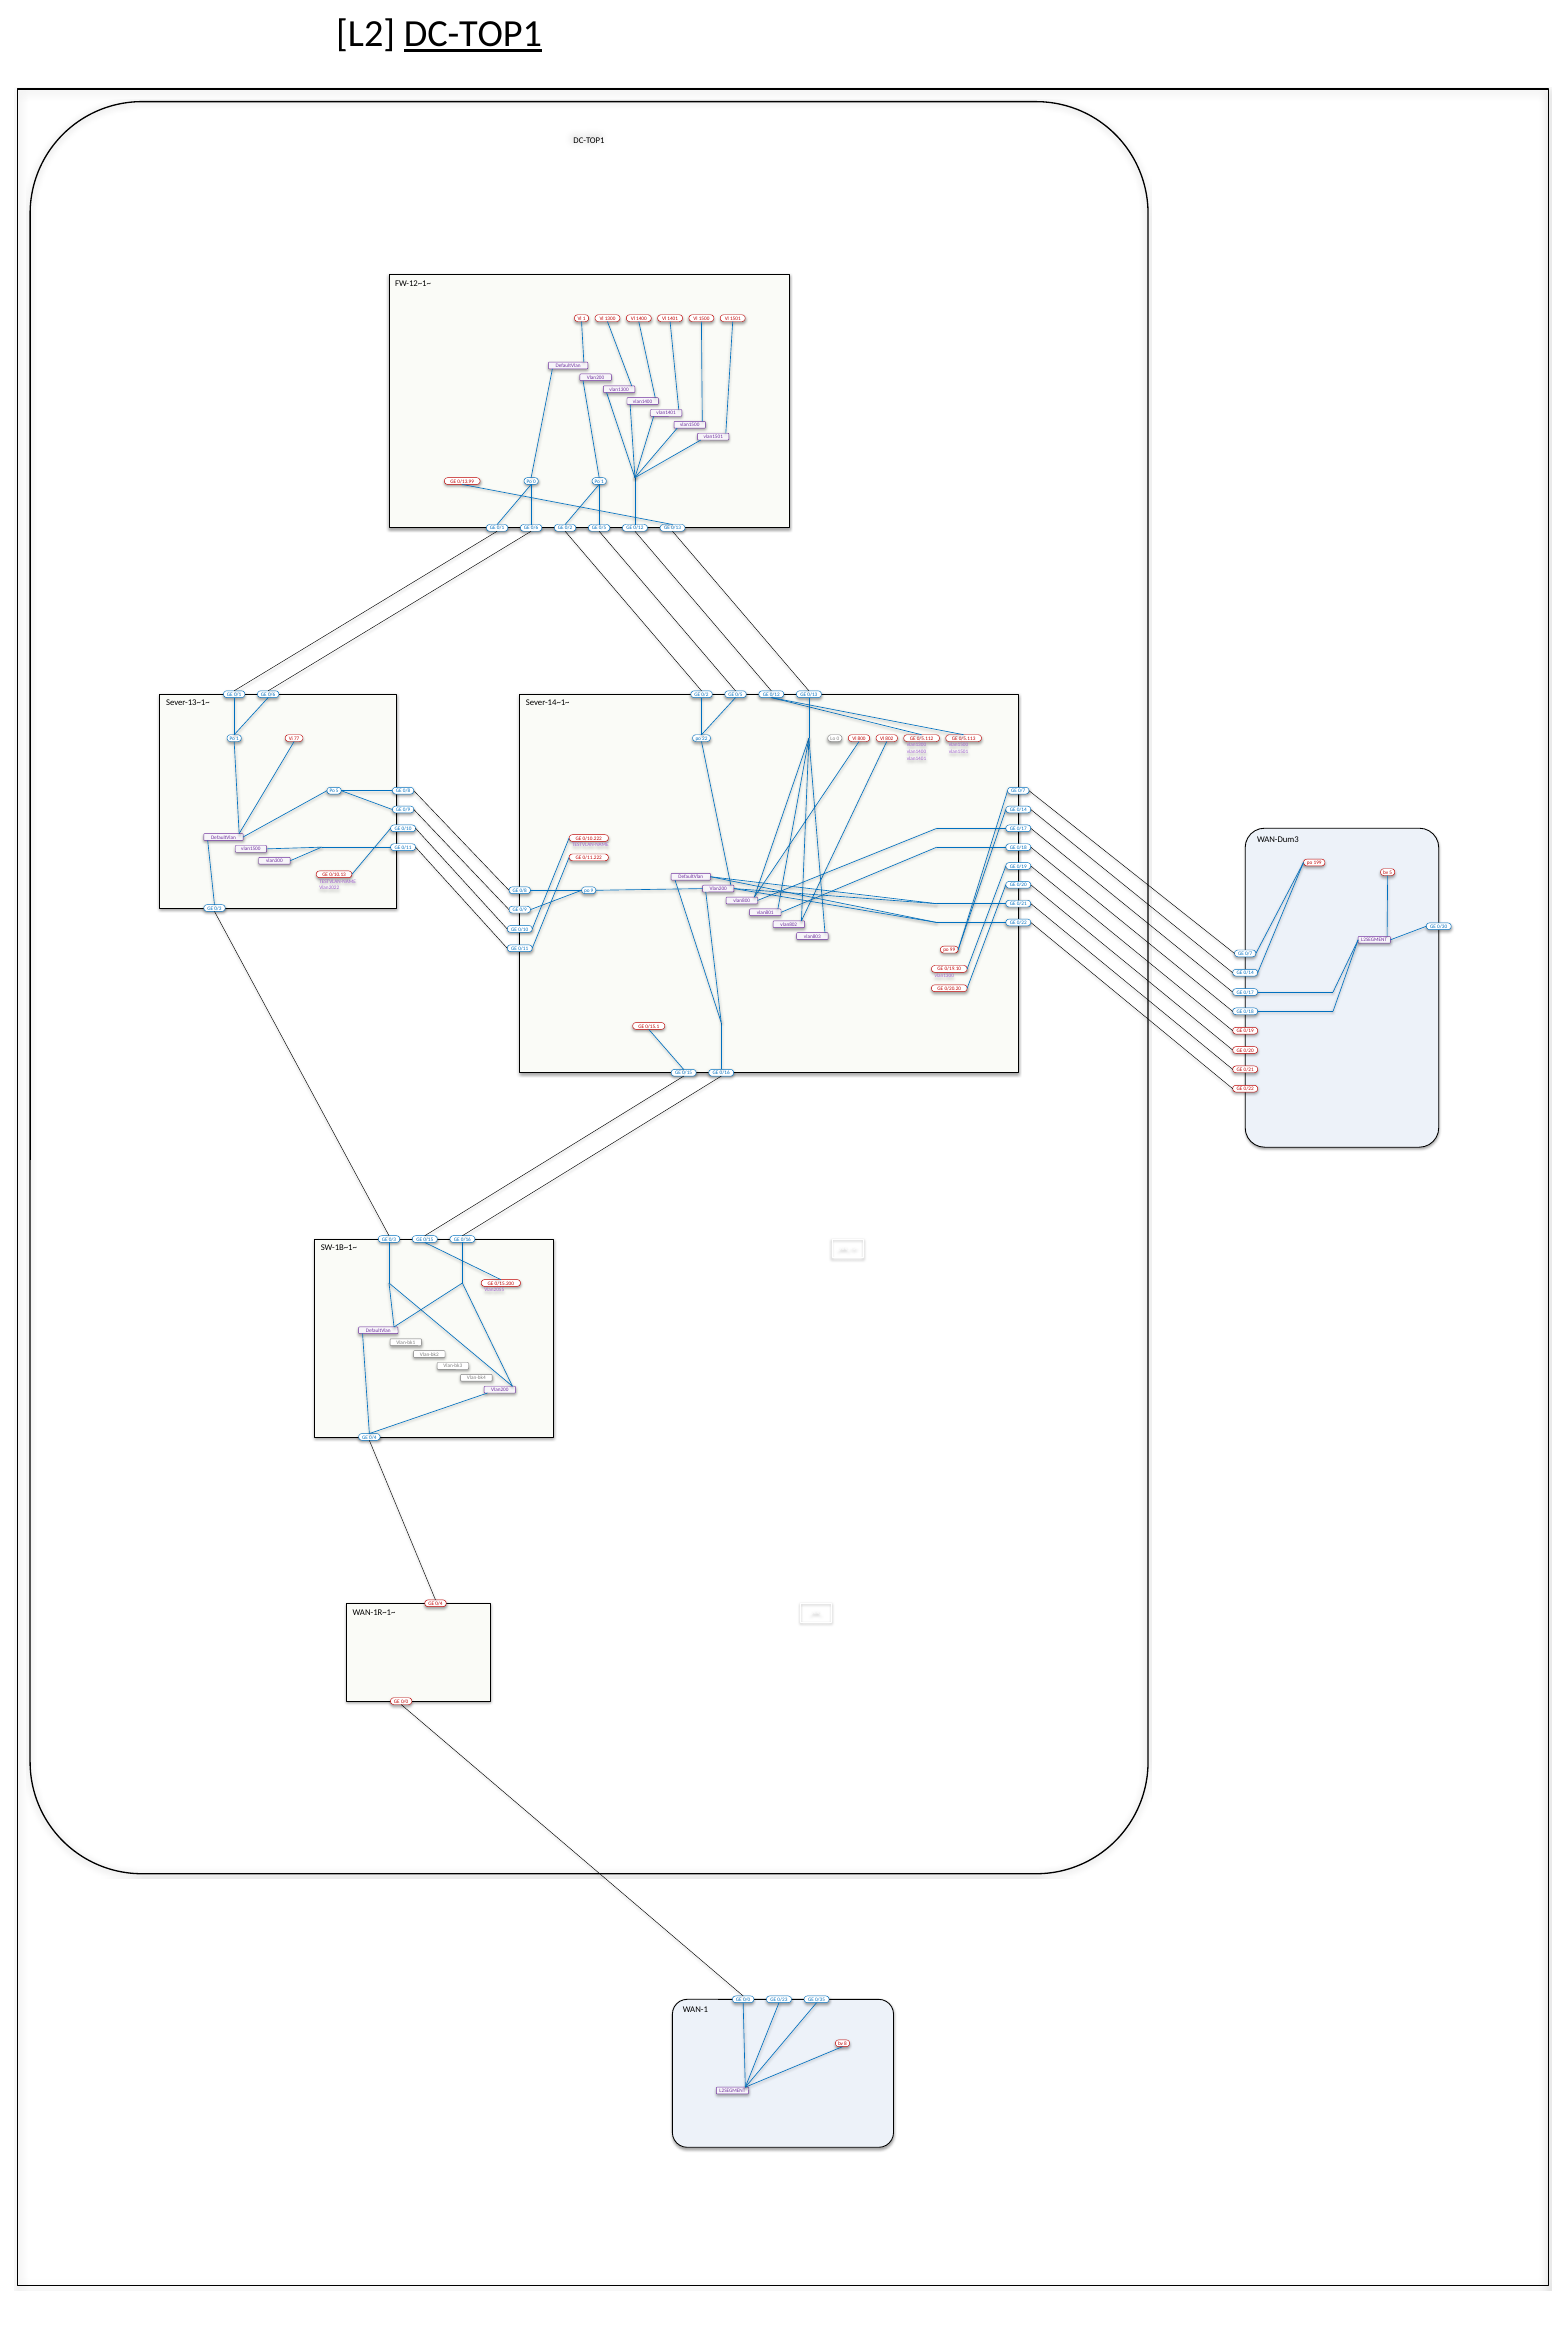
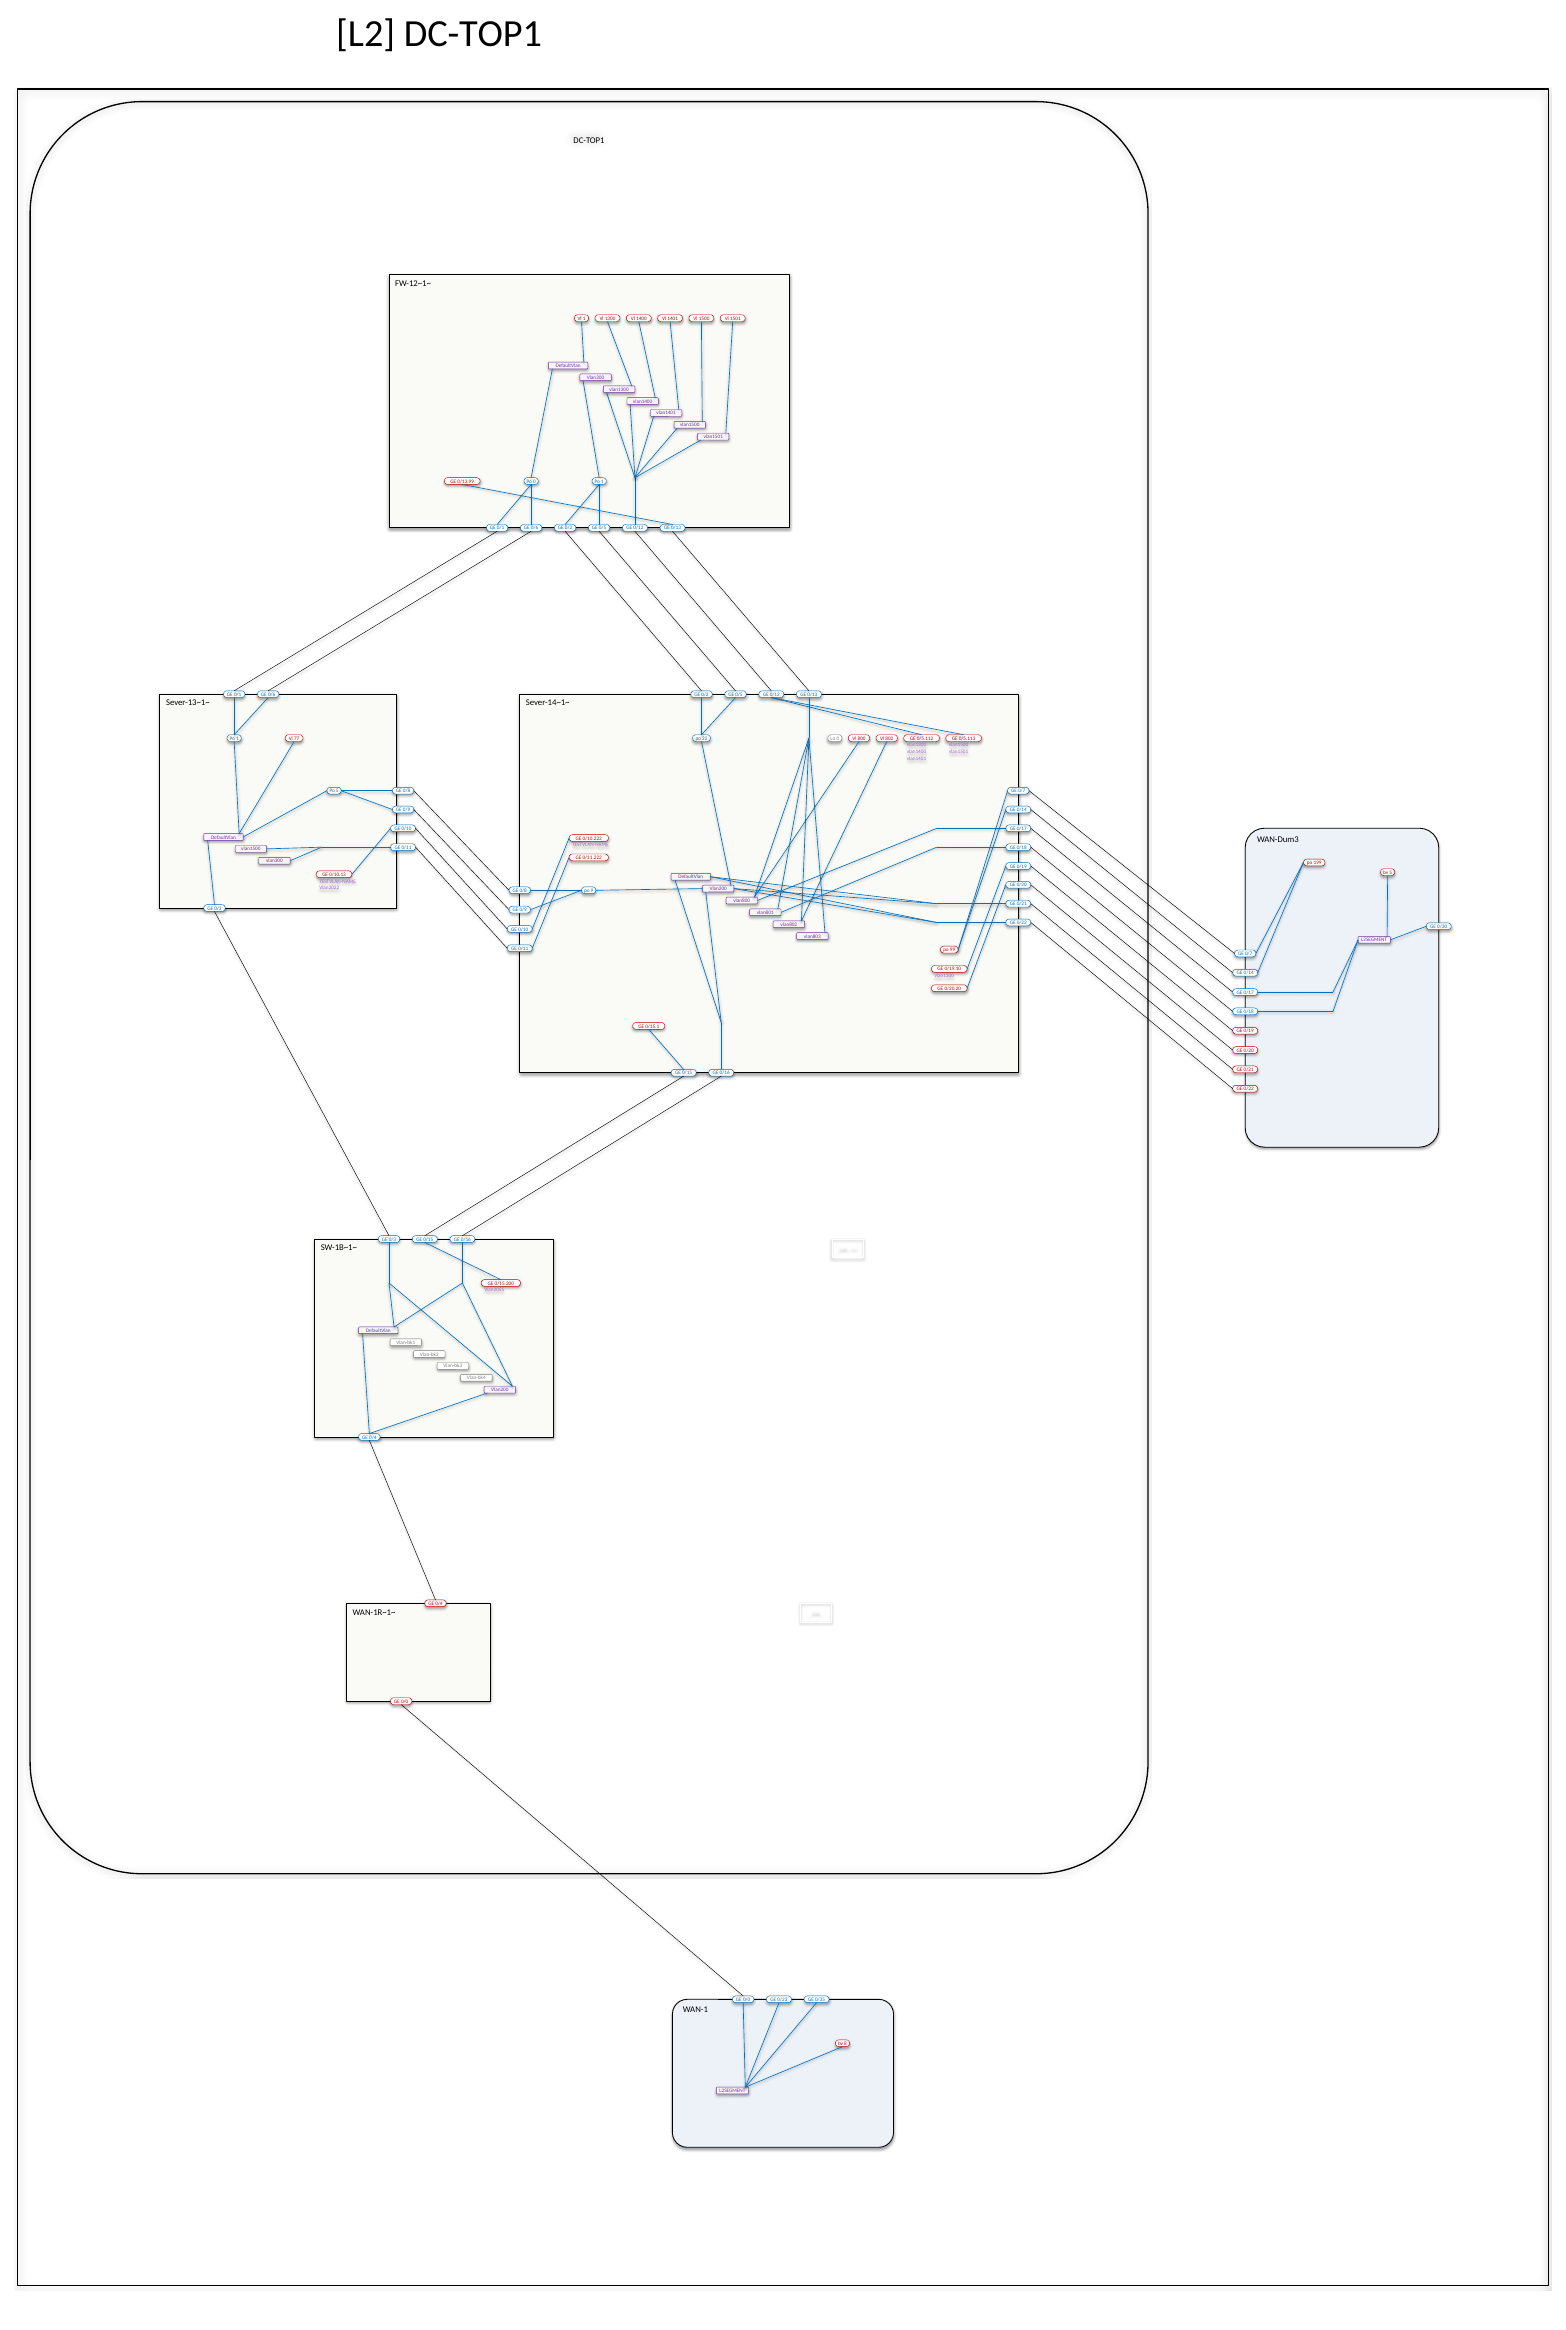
DC-TOP1 underline: present -> none (473, 34)
